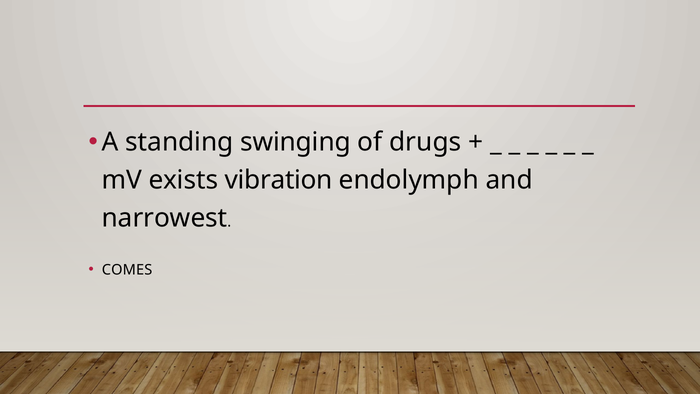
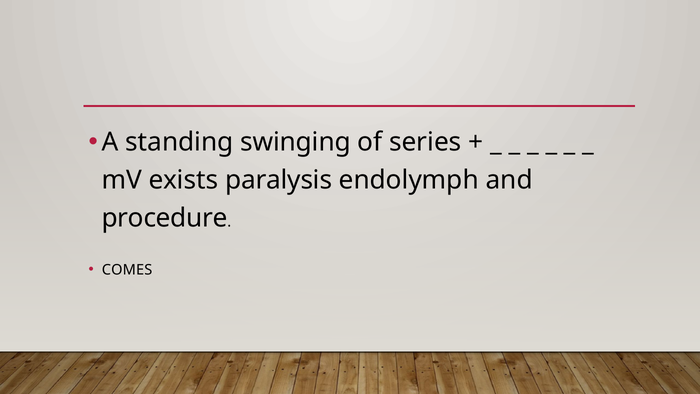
drugs: drugs -> series (425, 142)
vibration: vibration -> paralysis (279, 180)
narrowest: narrowest -> procedure (165, 218)
